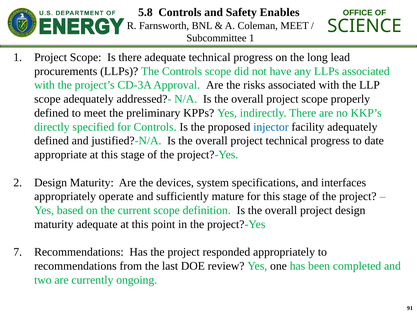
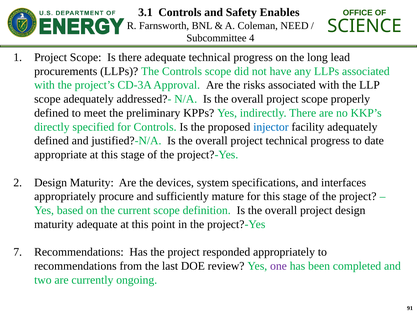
5.8: 5.8 -> 3.1 (145, 12)
Coleman MEET: MEET -> NEED (295, 26)
Subcommittee 1: 1 -> 4 (252, 38)
operate: operate -> procure (116, 196)
one colour: black -> purple (278, 266)
